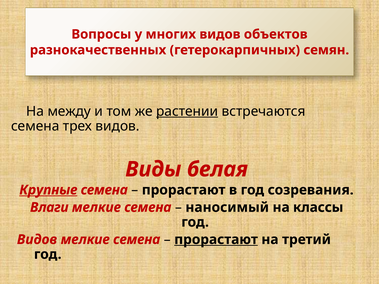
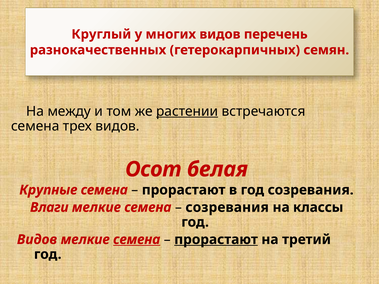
Вопросы: Вопросы -> Круглый (101, 34)
объектов: объектов -> перечень (276, 34)
Виды: Виды -> Осот (153, 169)
Крупные underline: present -> none (48, 190)
наносимый: наносимый -> созревания (227, 208)
семена underline: none -> present (137, 240)
